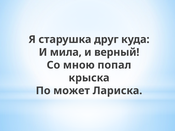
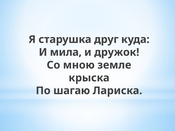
верный: верный -> дружок (117, 52)
попал: попал -> земле (114, 65)
может: может -> шагаю (72, 91)
